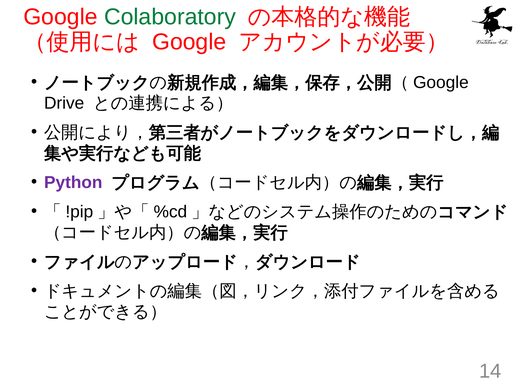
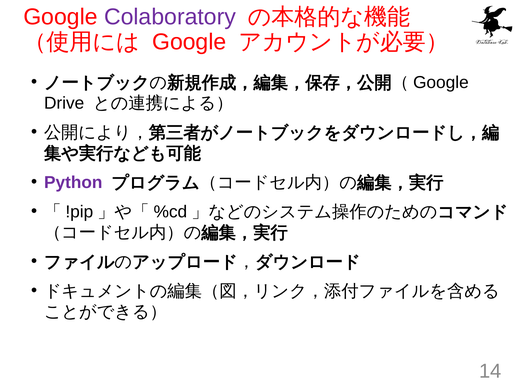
Colaboratory colour: green -> purple (170, 17)
